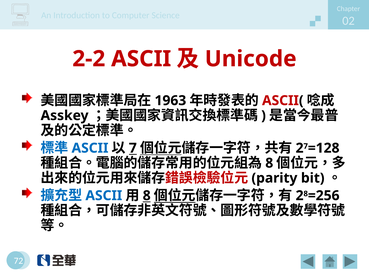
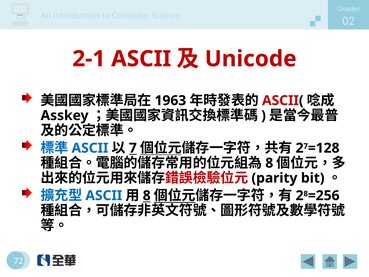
2-2: 2-2 -> 2-1 (89, 59)
